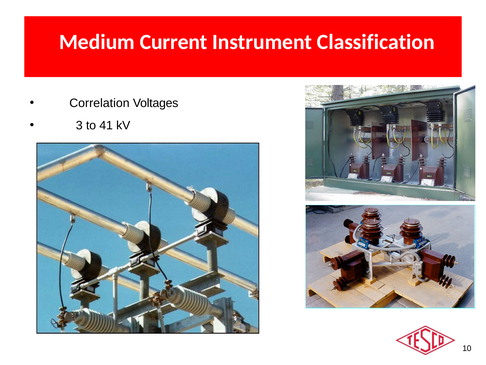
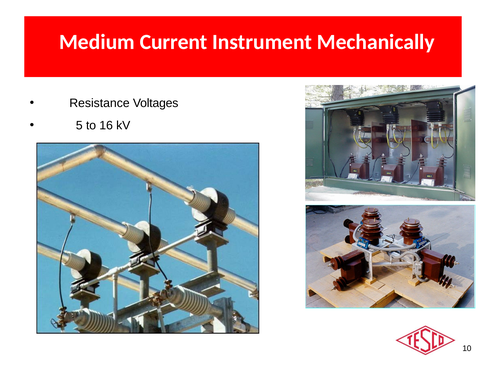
Classification: Classification -> Mechanically (376, 42)
Correlation: Correlation -> Resistance (99, 103)
3: 3 -> 5 (79, 125)
41: 41 -> 16 (106, 125)
